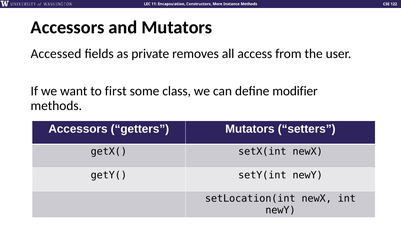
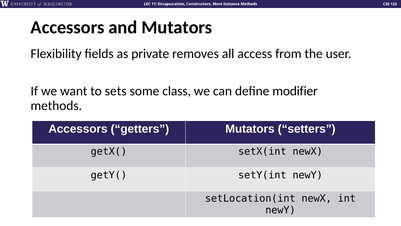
Accessed: Accessed -> Flexibility (56, 54)
first: first -> sets (116, 91)
